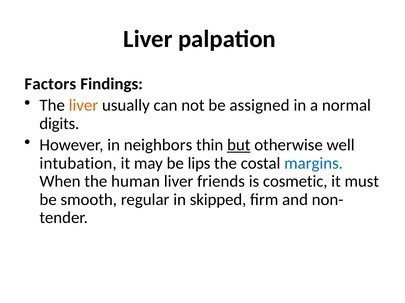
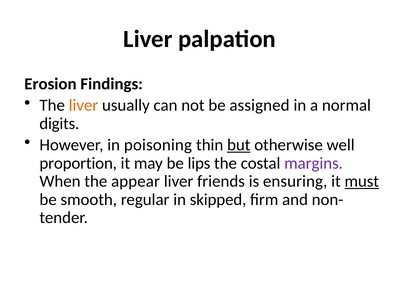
Factors: Factors -> Erosion (50, 84)
neighbors: neighbors -> poisoning (158, 145)
intubation: intubation -> proportion (78, 164)
margins colour: blue -> purple (314, 164)
human: human -> appear (136, 182)
cosmetic: cosmetic -> ensuring (295, 182)
must underline: none -> present (362, 182)
